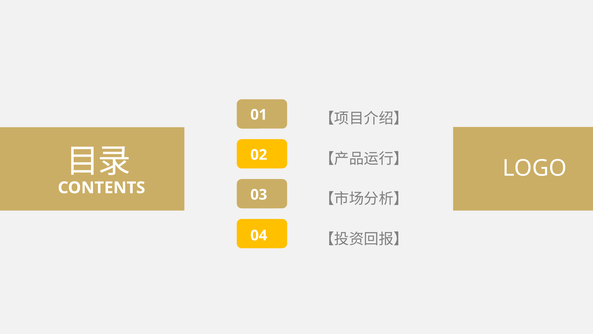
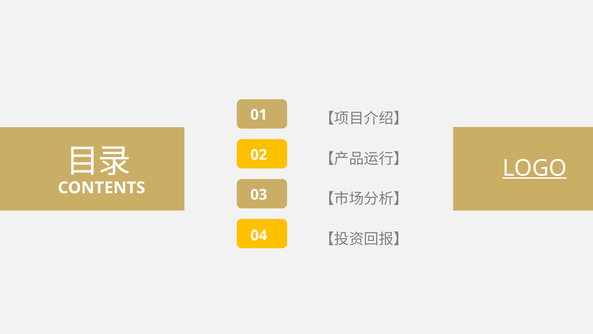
LOGO underline: none -> present (535, 168)
